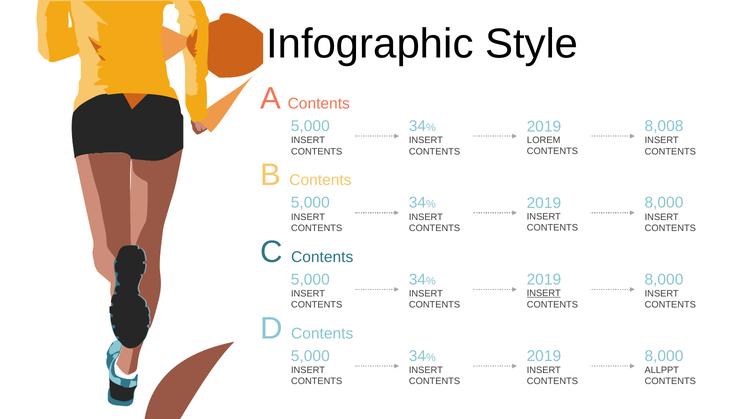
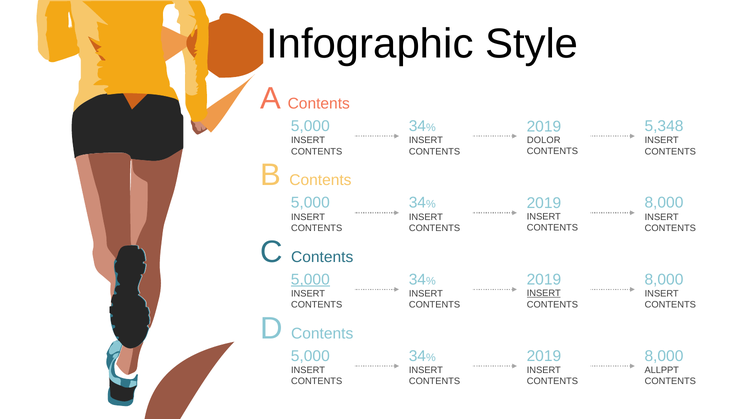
8,008: 8,008 -> 5,348 (664, 126)
LOREM: LOREM -> DOLOR (544, 140)
5,000 underline: none -> present (310, 280)
